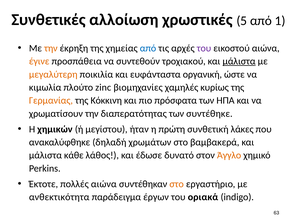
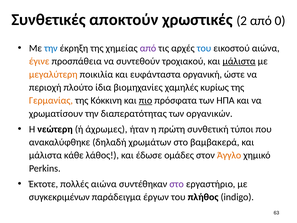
αλλοίωση: αλλοίωση -> αποκτούν (124, 20)
5: 5 -> 2 (242, 21)
1: 1 -> 0 (280, 21)
την colour: orange -> blue (51, 48)
από colour: blue -> purple (148, 48)
του colour: purple -> blue (204, 48)
κιμωλία: κιμωλία -> περιοχή (45, 87)
zinc: zinc -> ίδια (103, 87)
πιο underline: none -> present (146, 100)
συντέθηκε: συντέθηκε -> οργανικών (209, 113)
χημικών: χημικών -> νεώτερη (55, 129)
μεγίστου: μεγίστου -> άχρωμες (106, 129)
λάκες: λάκες -> τύποι (242, 129)
δυνατό: δυνατό -> ομάδες (179, 155)
στο colour: orange -> purple (177, 184)
ανθεκτικότητα: ανθεκτικότητα -> συγκεκριμένων (59, 197)
οριακά: οριακά -> πλήθος (203, 197)
